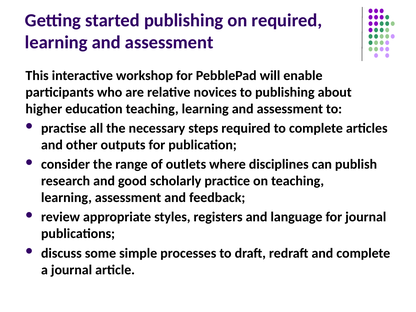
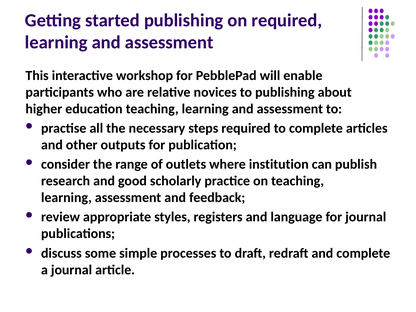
disciplines: disciplines -> institution (279, 164)
